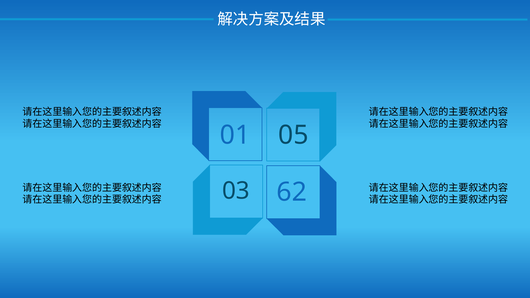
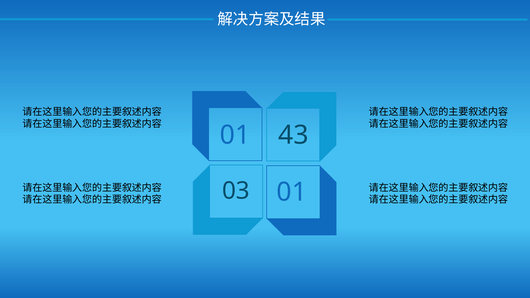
05: 05 -> 43 (293, 135)
03 62: 62 -> 01 (292, 192)
